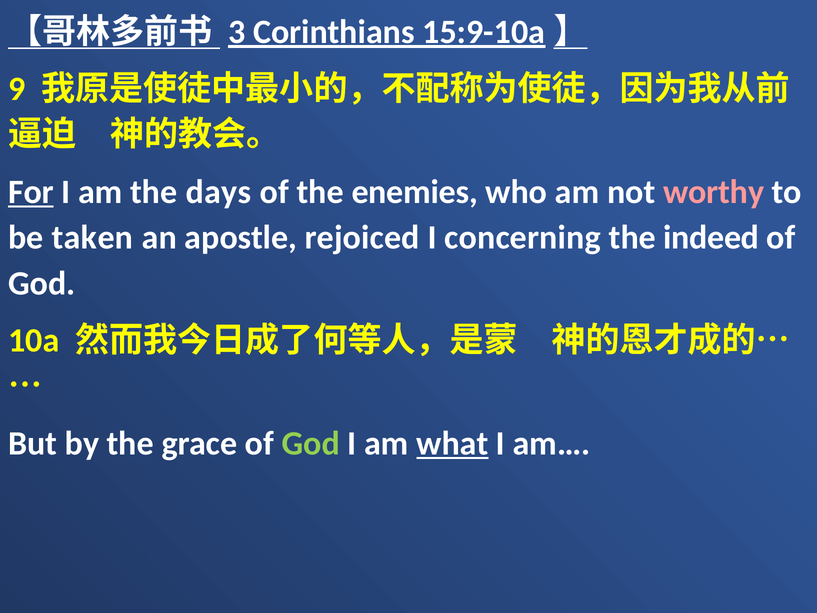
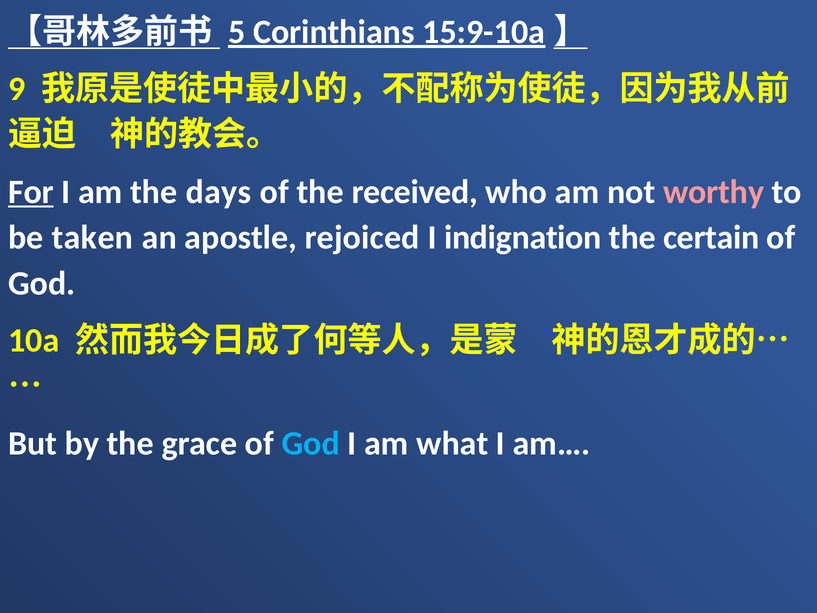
3: 3 -> 5 (237, 32)
enemies: enemies -> received (415, 192)
concerning: concerning -> indignation (523, 237)
indeed: indeed -> certain (711, 237)
God colour: light green -> light blue (311, 443)
what underline: present -> none (452, 443)
